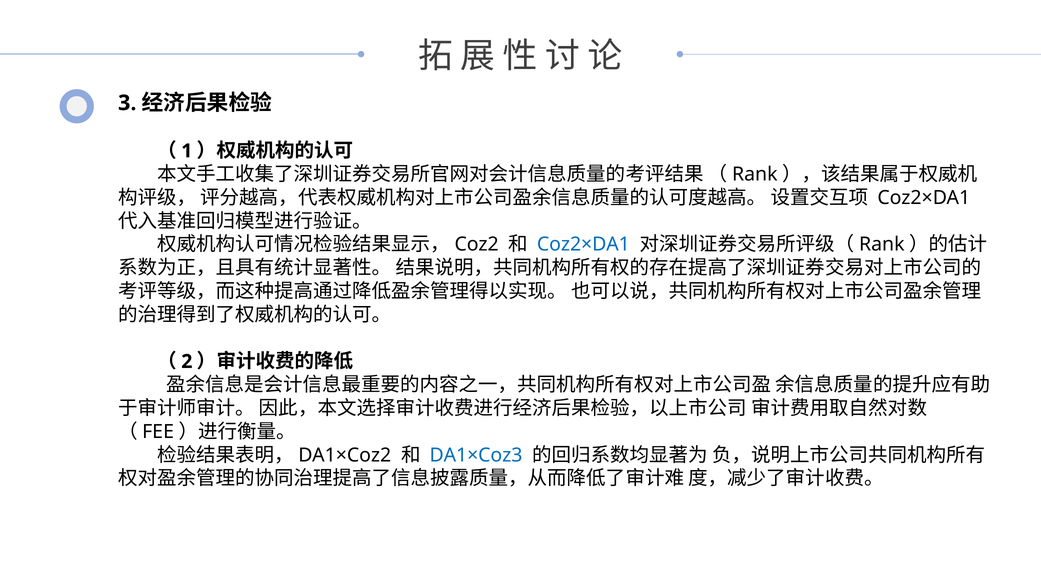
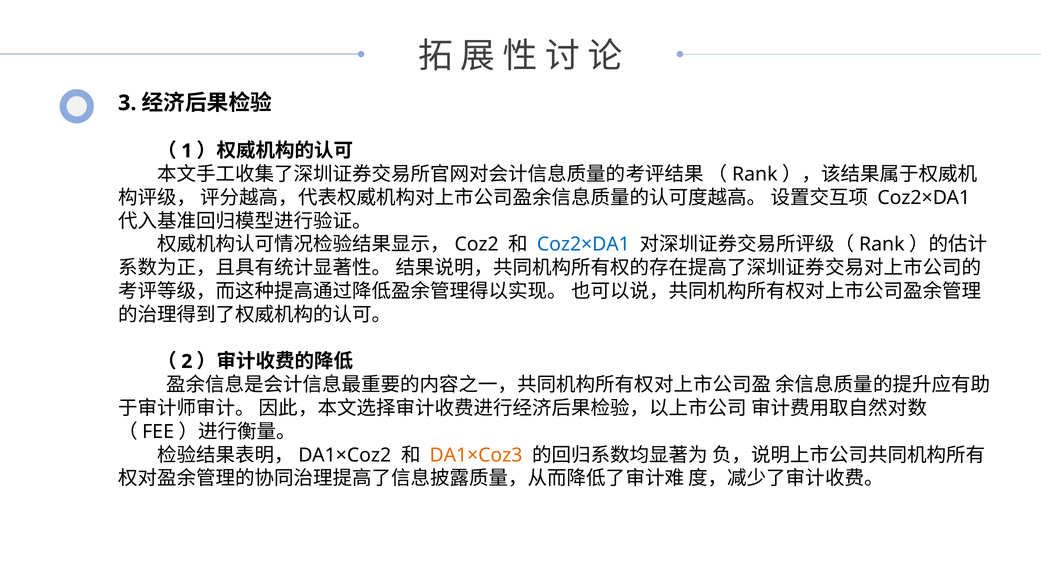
DA1×Coz3 colour: blue -> orange (476, 456)
